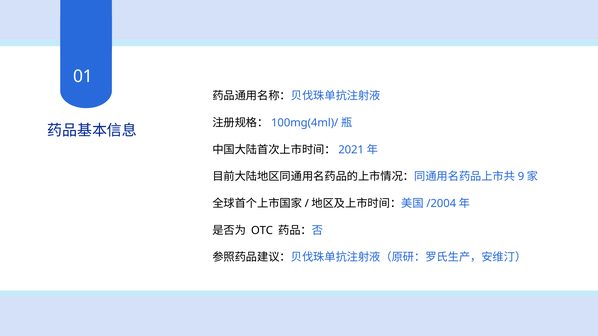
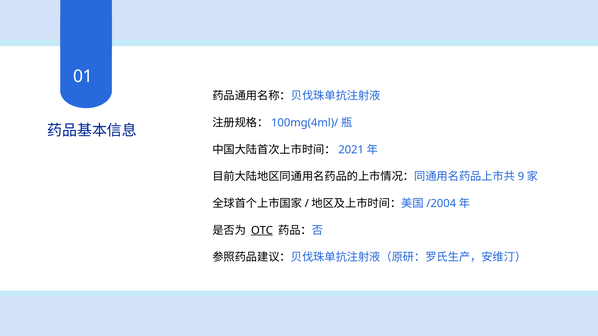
OTC underline: none -> present (262, 231)
